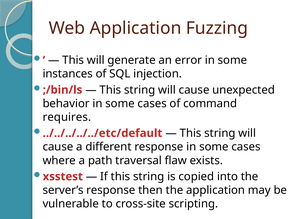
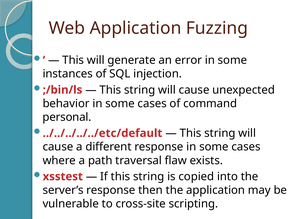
requires: requires -> personal (67, 117)
